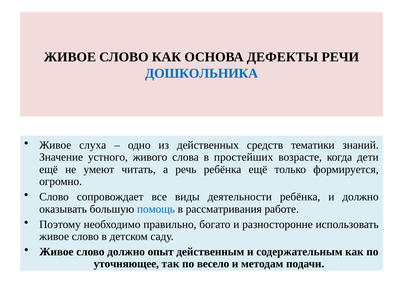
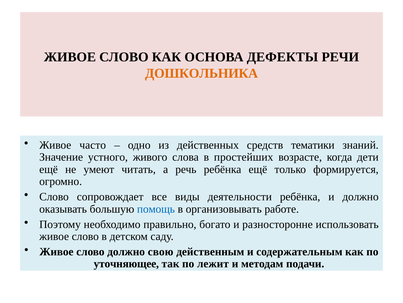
ДОШКОЛЬНИКА colour: blue -> orange (202, 73)
слуха: слуха -> часто (93, 145)
рассматривания: рассматривания -> организовывать (224, 208)
опыт: опыт -> свою (161, 251)
весело: весело -> лежит (213, 263)
